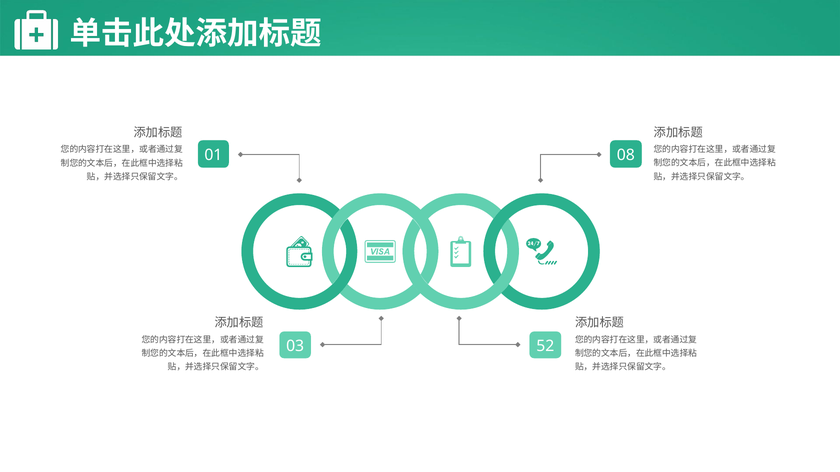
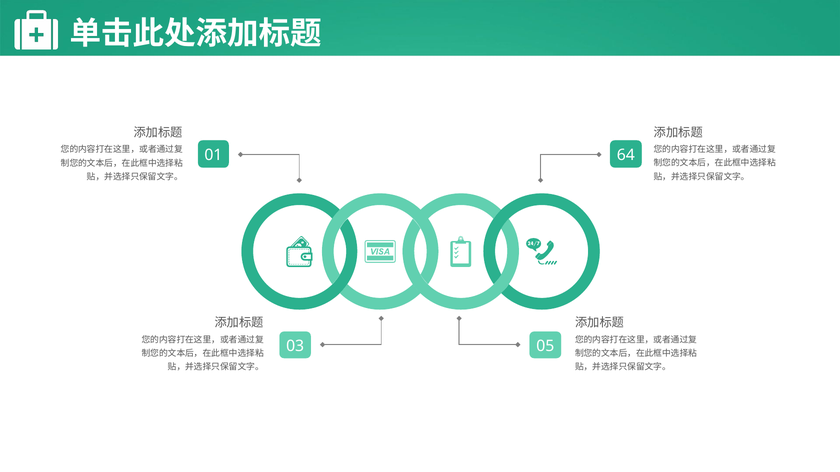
08: 08 -> 64 (626, 155)
52: 52 -> 05 (545, 346)
